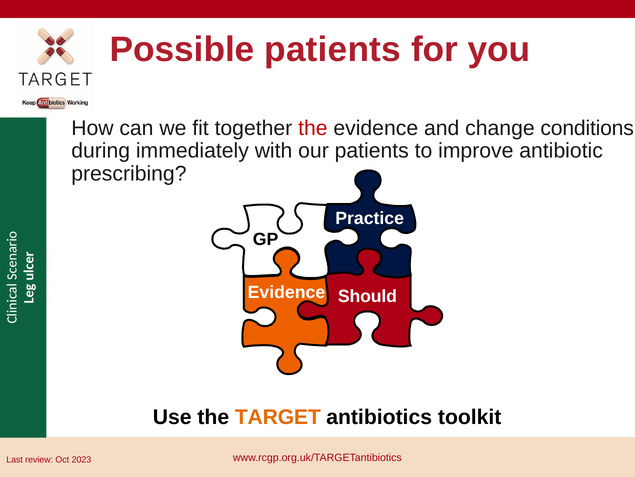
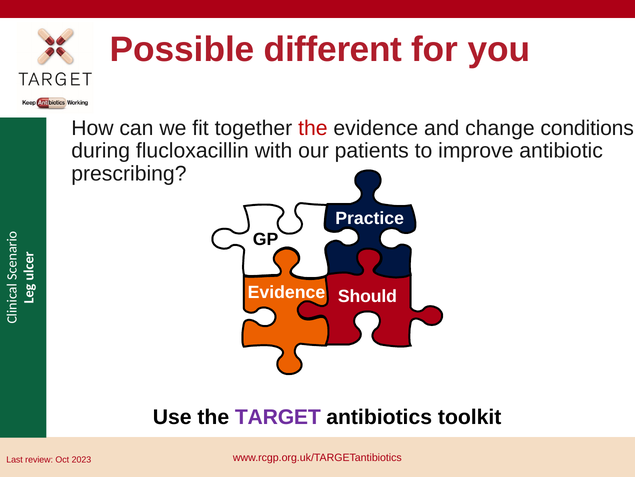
Possible patients: patients -> different (333, 50)
immediately: immediately -> flucloxacillin (192, 151)
TARGET colour: orange -> purple (278, 417)
